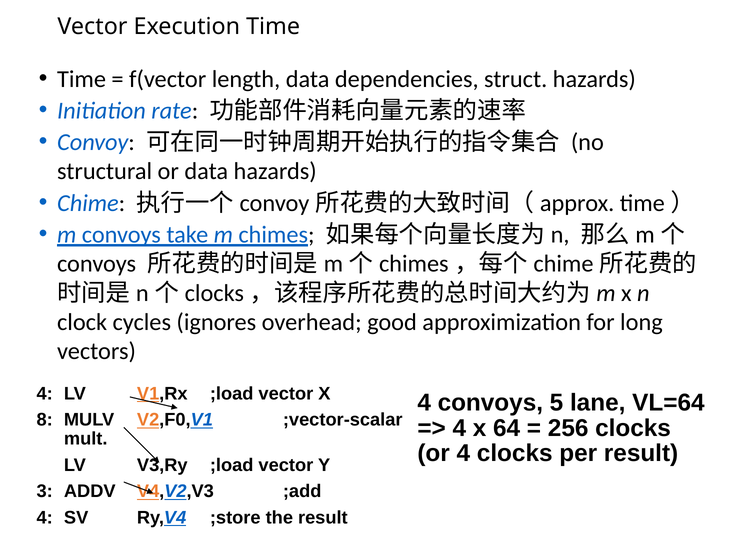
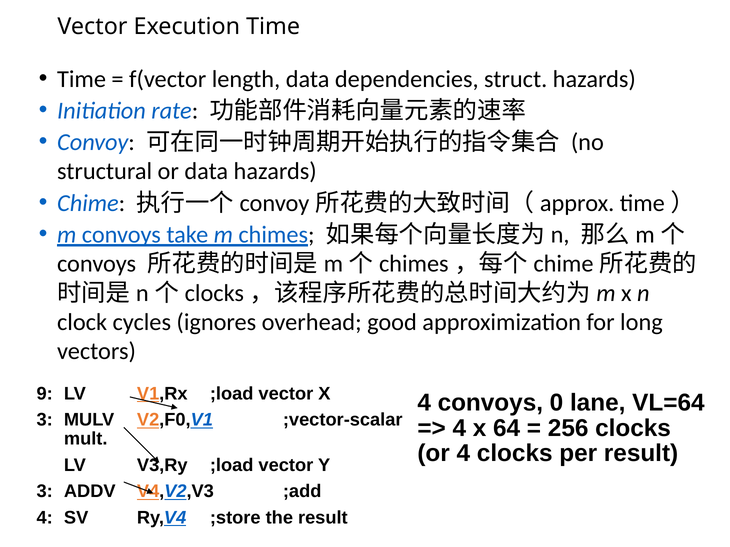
4: 4 -> 9 (45, 394)
5: 5 -> 0 (557, 403)
8: 8 -> 3 (45, 420)
